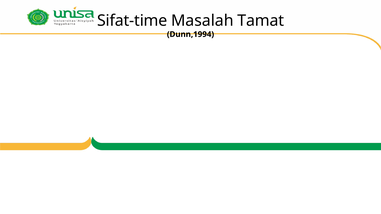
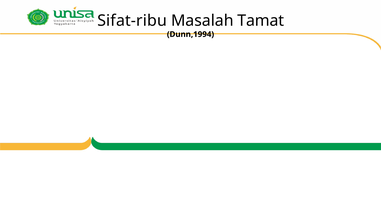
Sifat-time: Sifat-time -> Sifat-ribu (132, 21)
